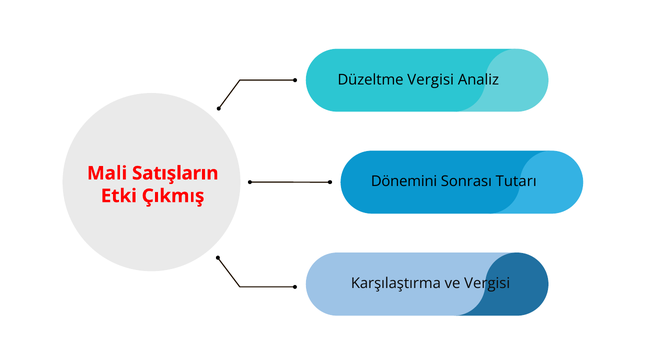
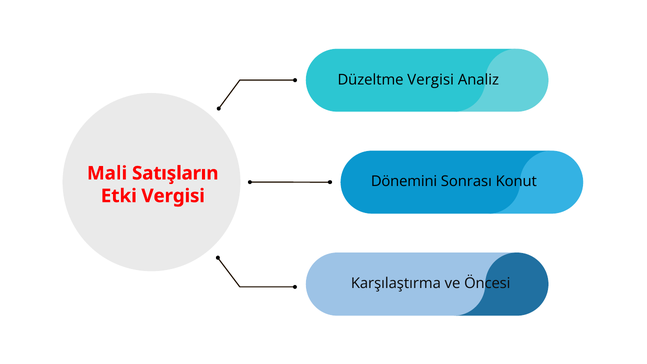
Tutarı: Tutarı -> Konut (516, 181)
Etki Çıkmış: Çıkmış -> Vergisi (173, 196)
ve Vergisi: Vergisi -> Öncesi (487, 284)
